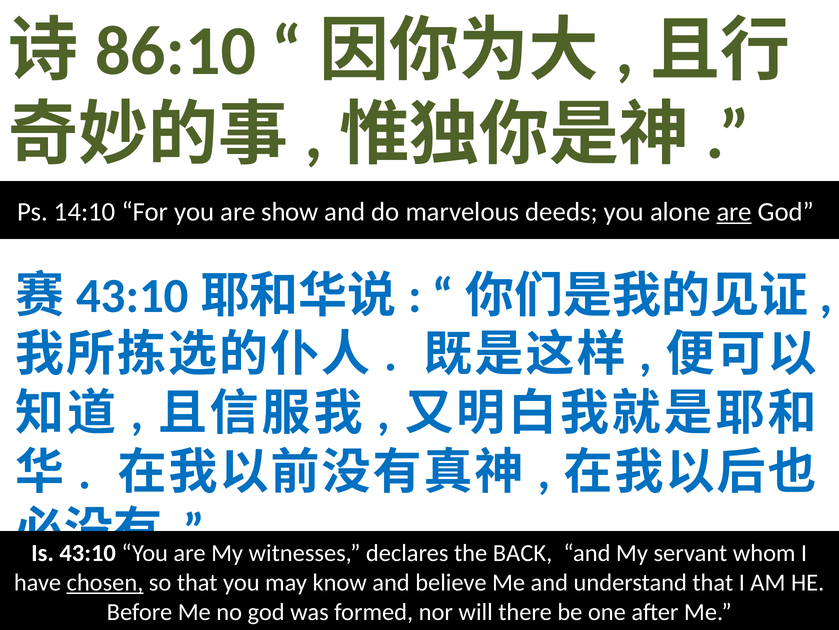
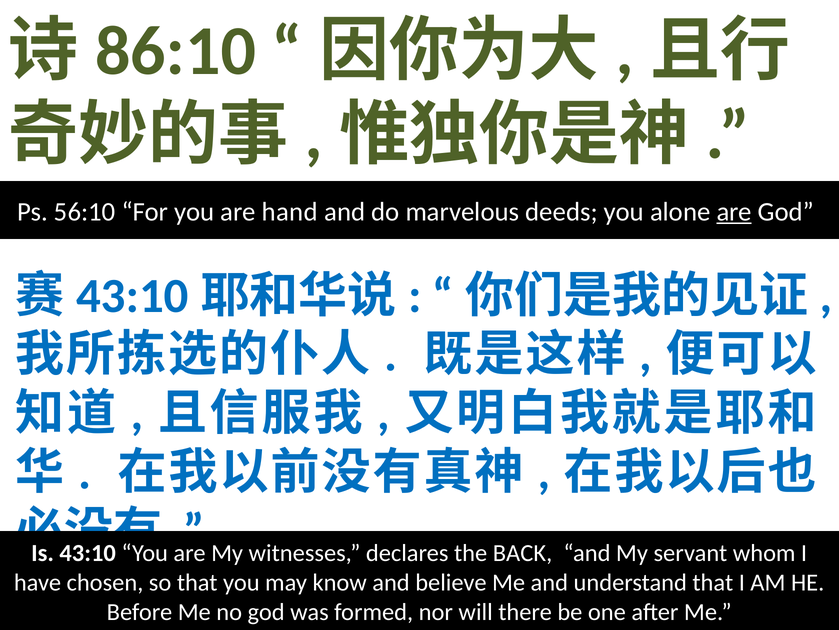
14:10: 14:10 -> 56:10 (85, 212)
show: show -> hand (290, 212)
chosen underline: present -> none (105, 582)
